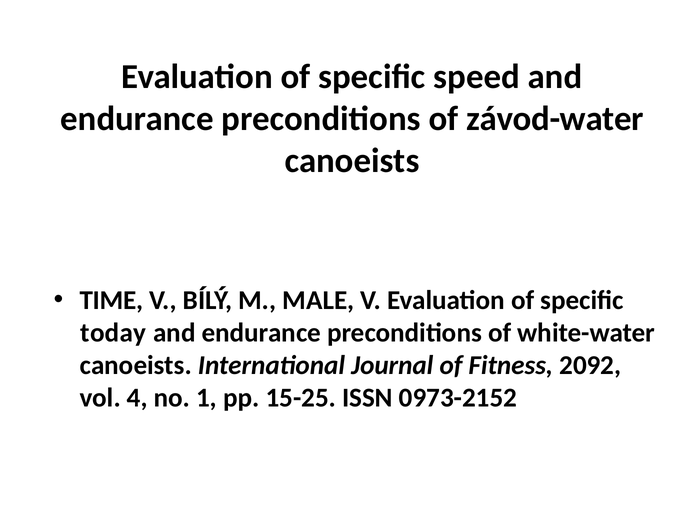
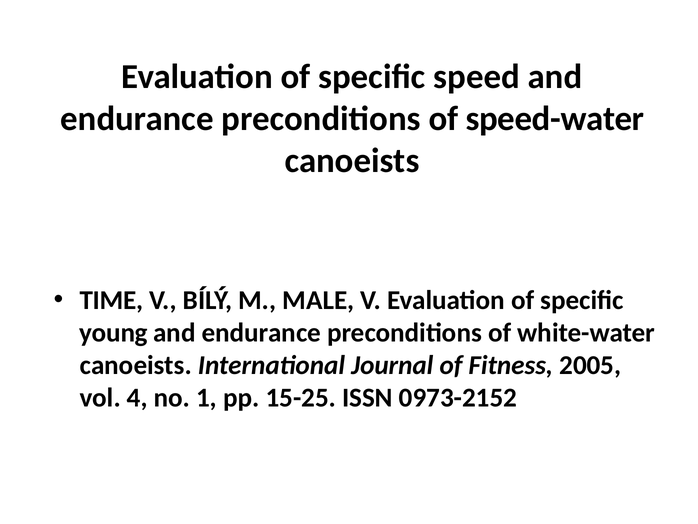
závod-water: závod-water -> speed-water (555, 118)
today: today -> young (114, 332)
2092: 2092 -> 2005 (590, 365)
